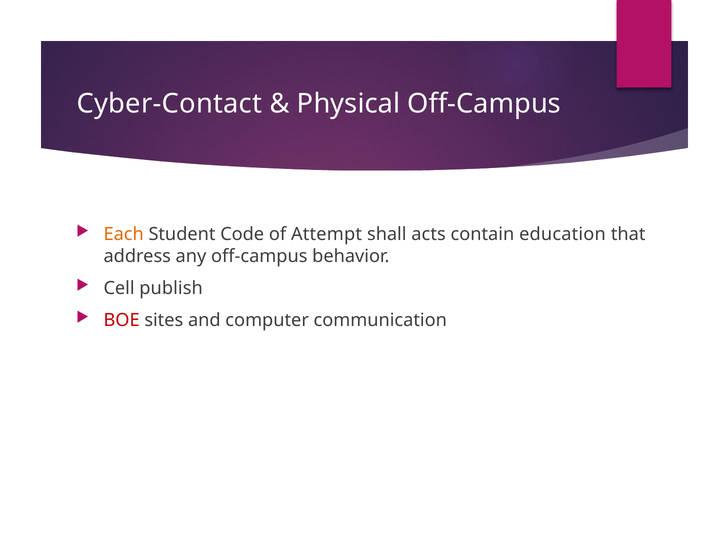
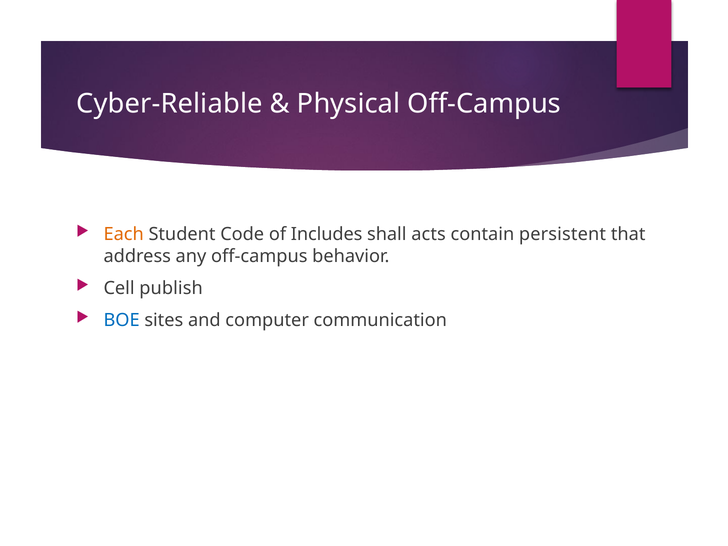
Cyber-Contact: Cyber-Contact -> Cyber-Reliable (169, 104)
Attempt: Attempt -> Includes (327, 234)
education: education -> persistent (562, 234)
BOE colour: red -> blue (122, 320)
